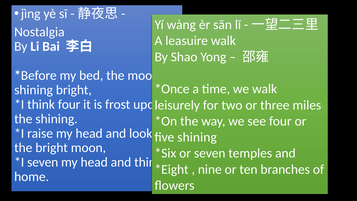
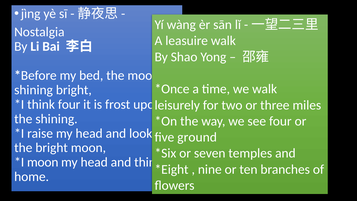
shining: shining -> ground (197, 137)
seven: seven -> moon (43, 162)
